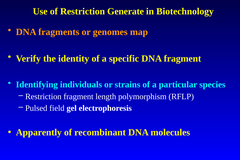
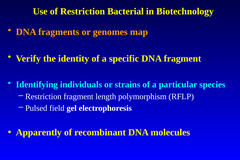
Generate: Generate -> Bacterial (126, 11)
